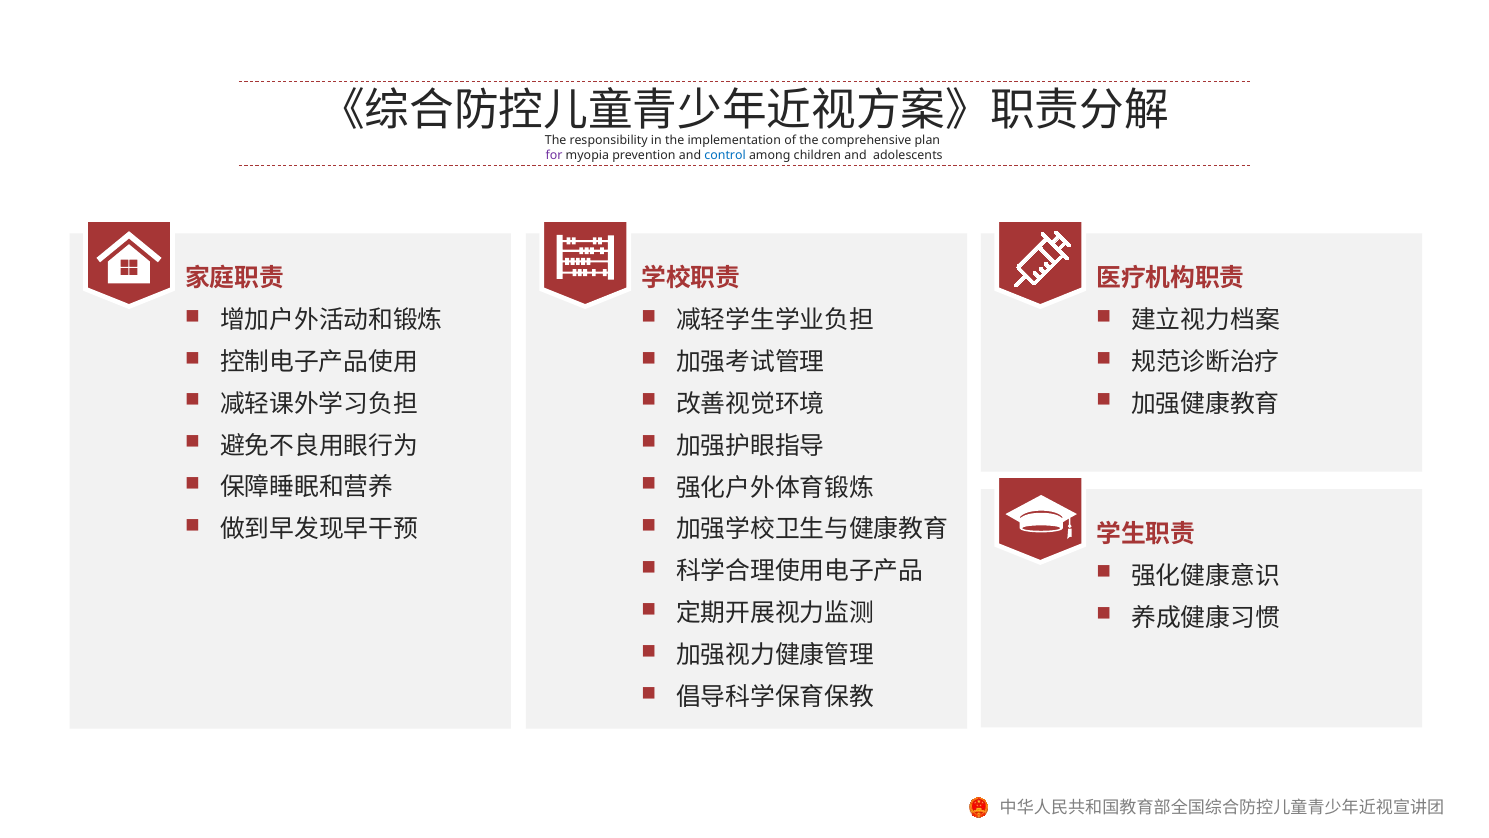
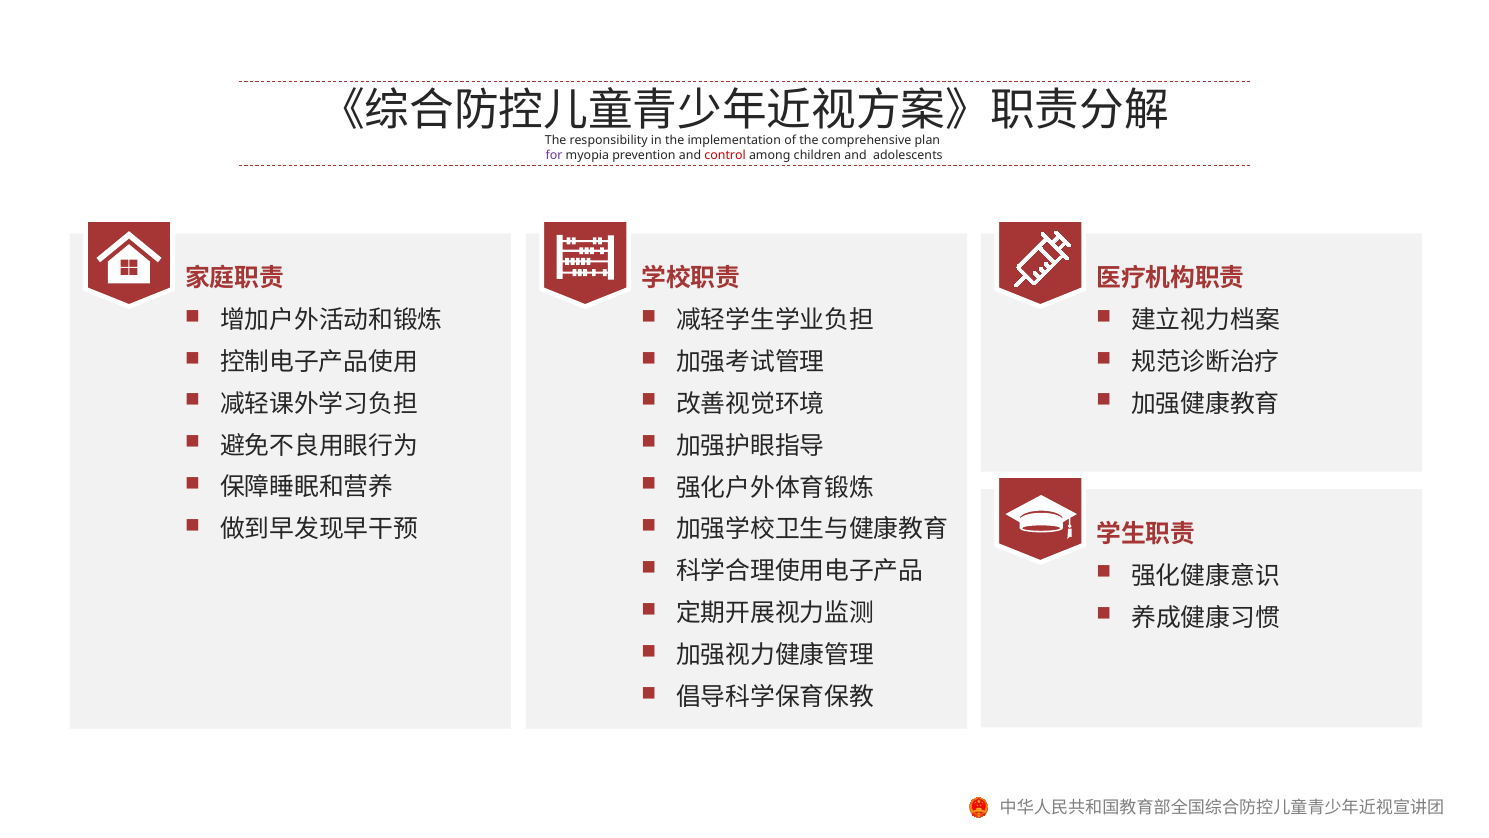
control colour: blue -> red (725, 156)
